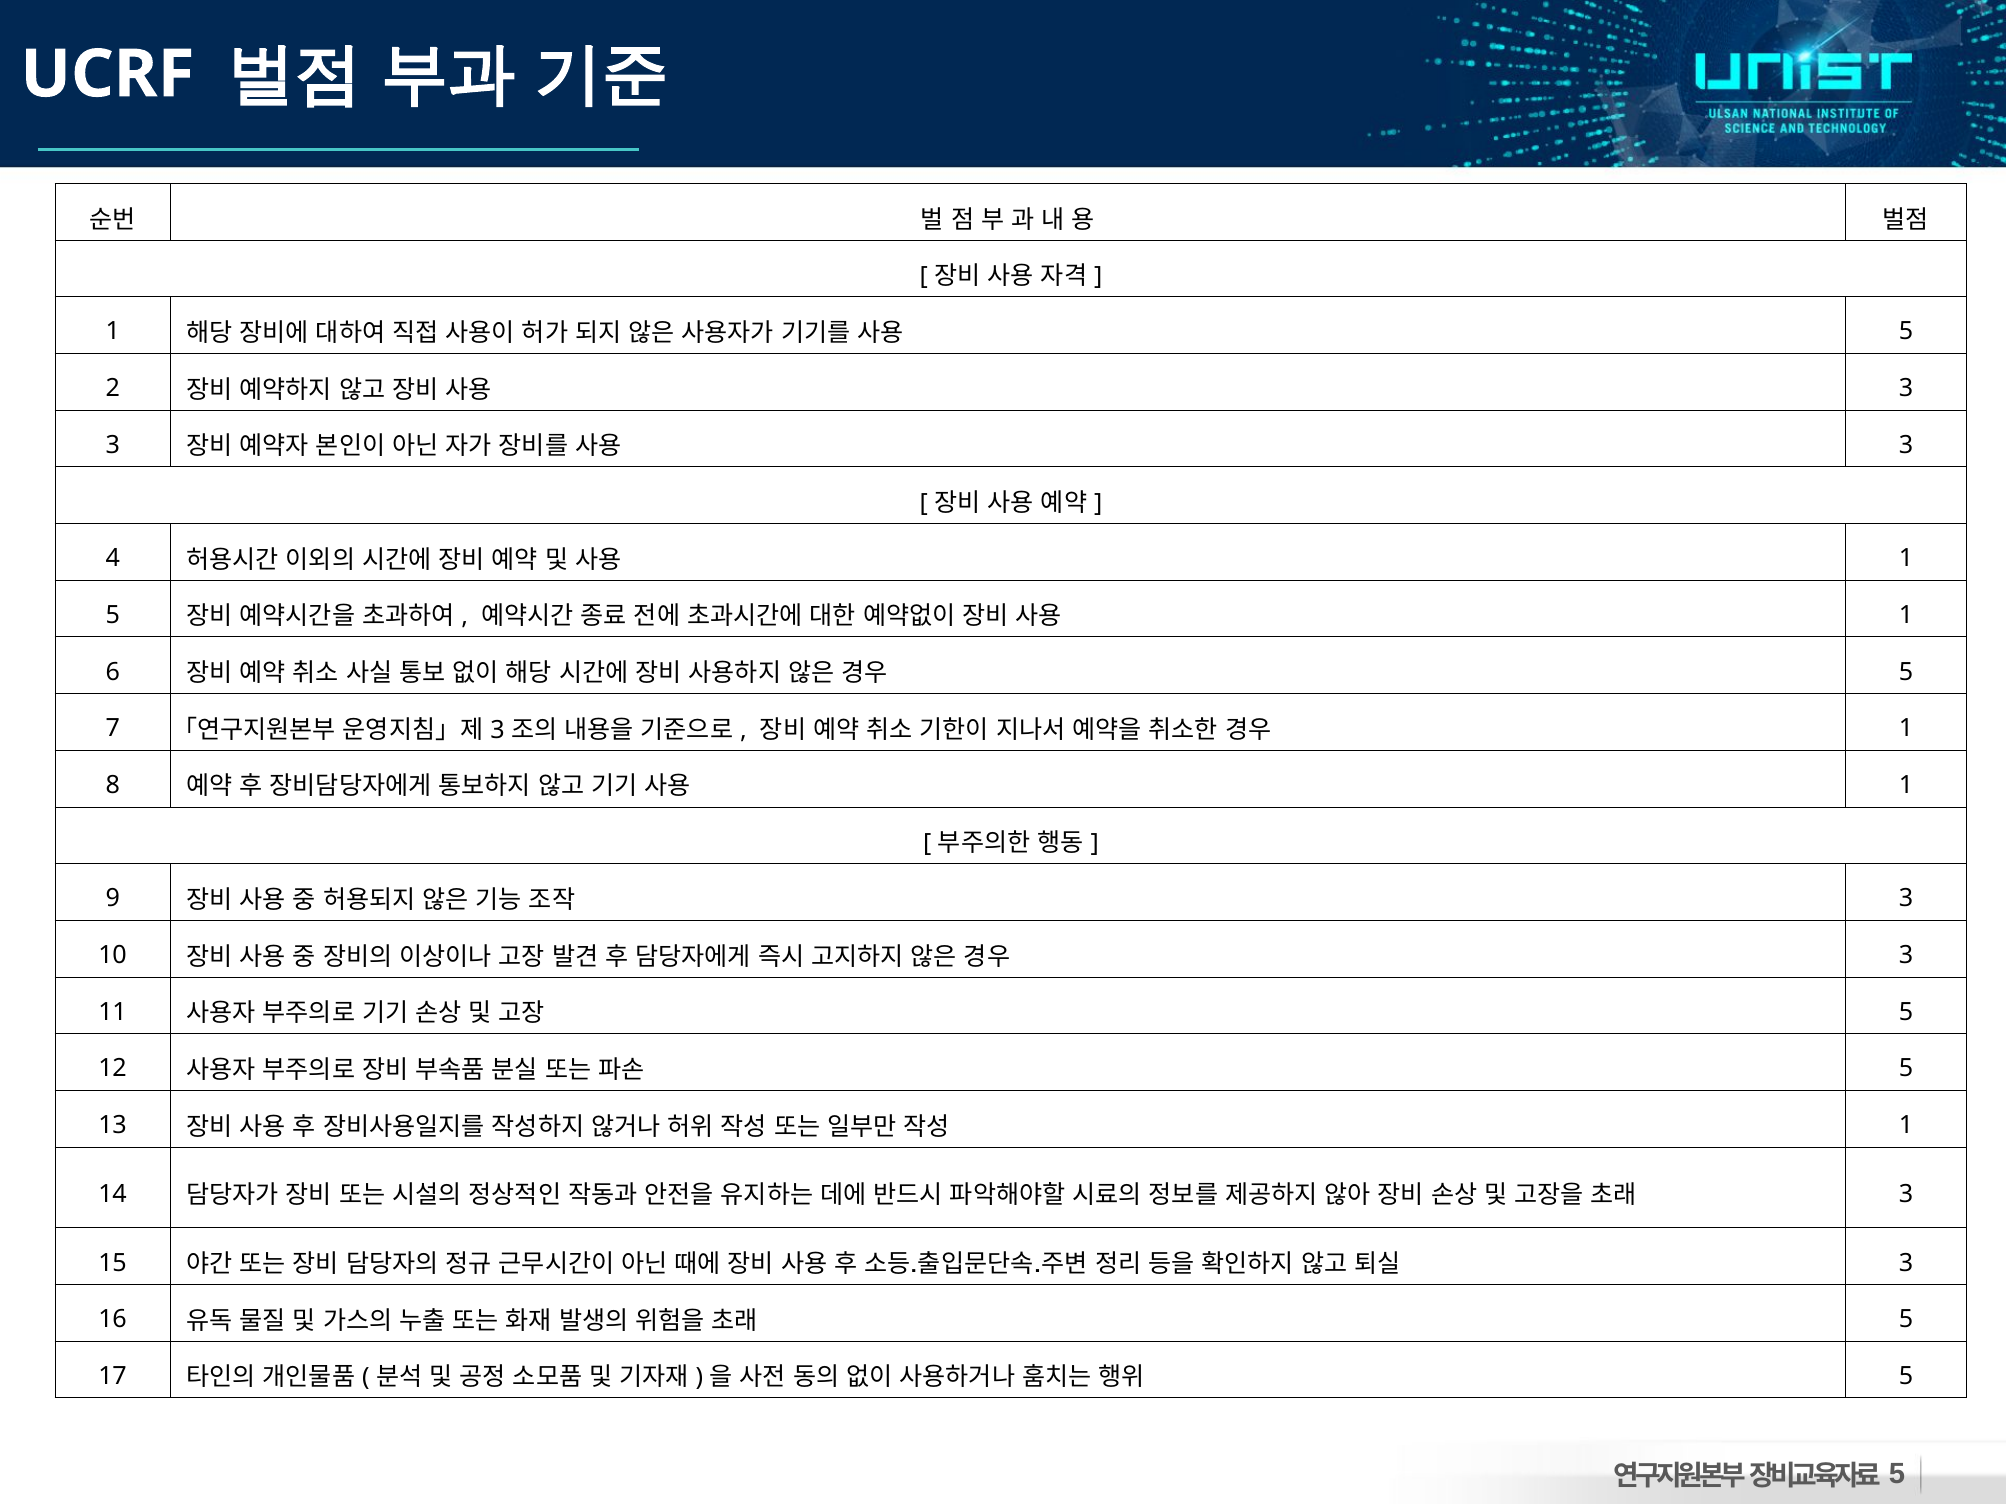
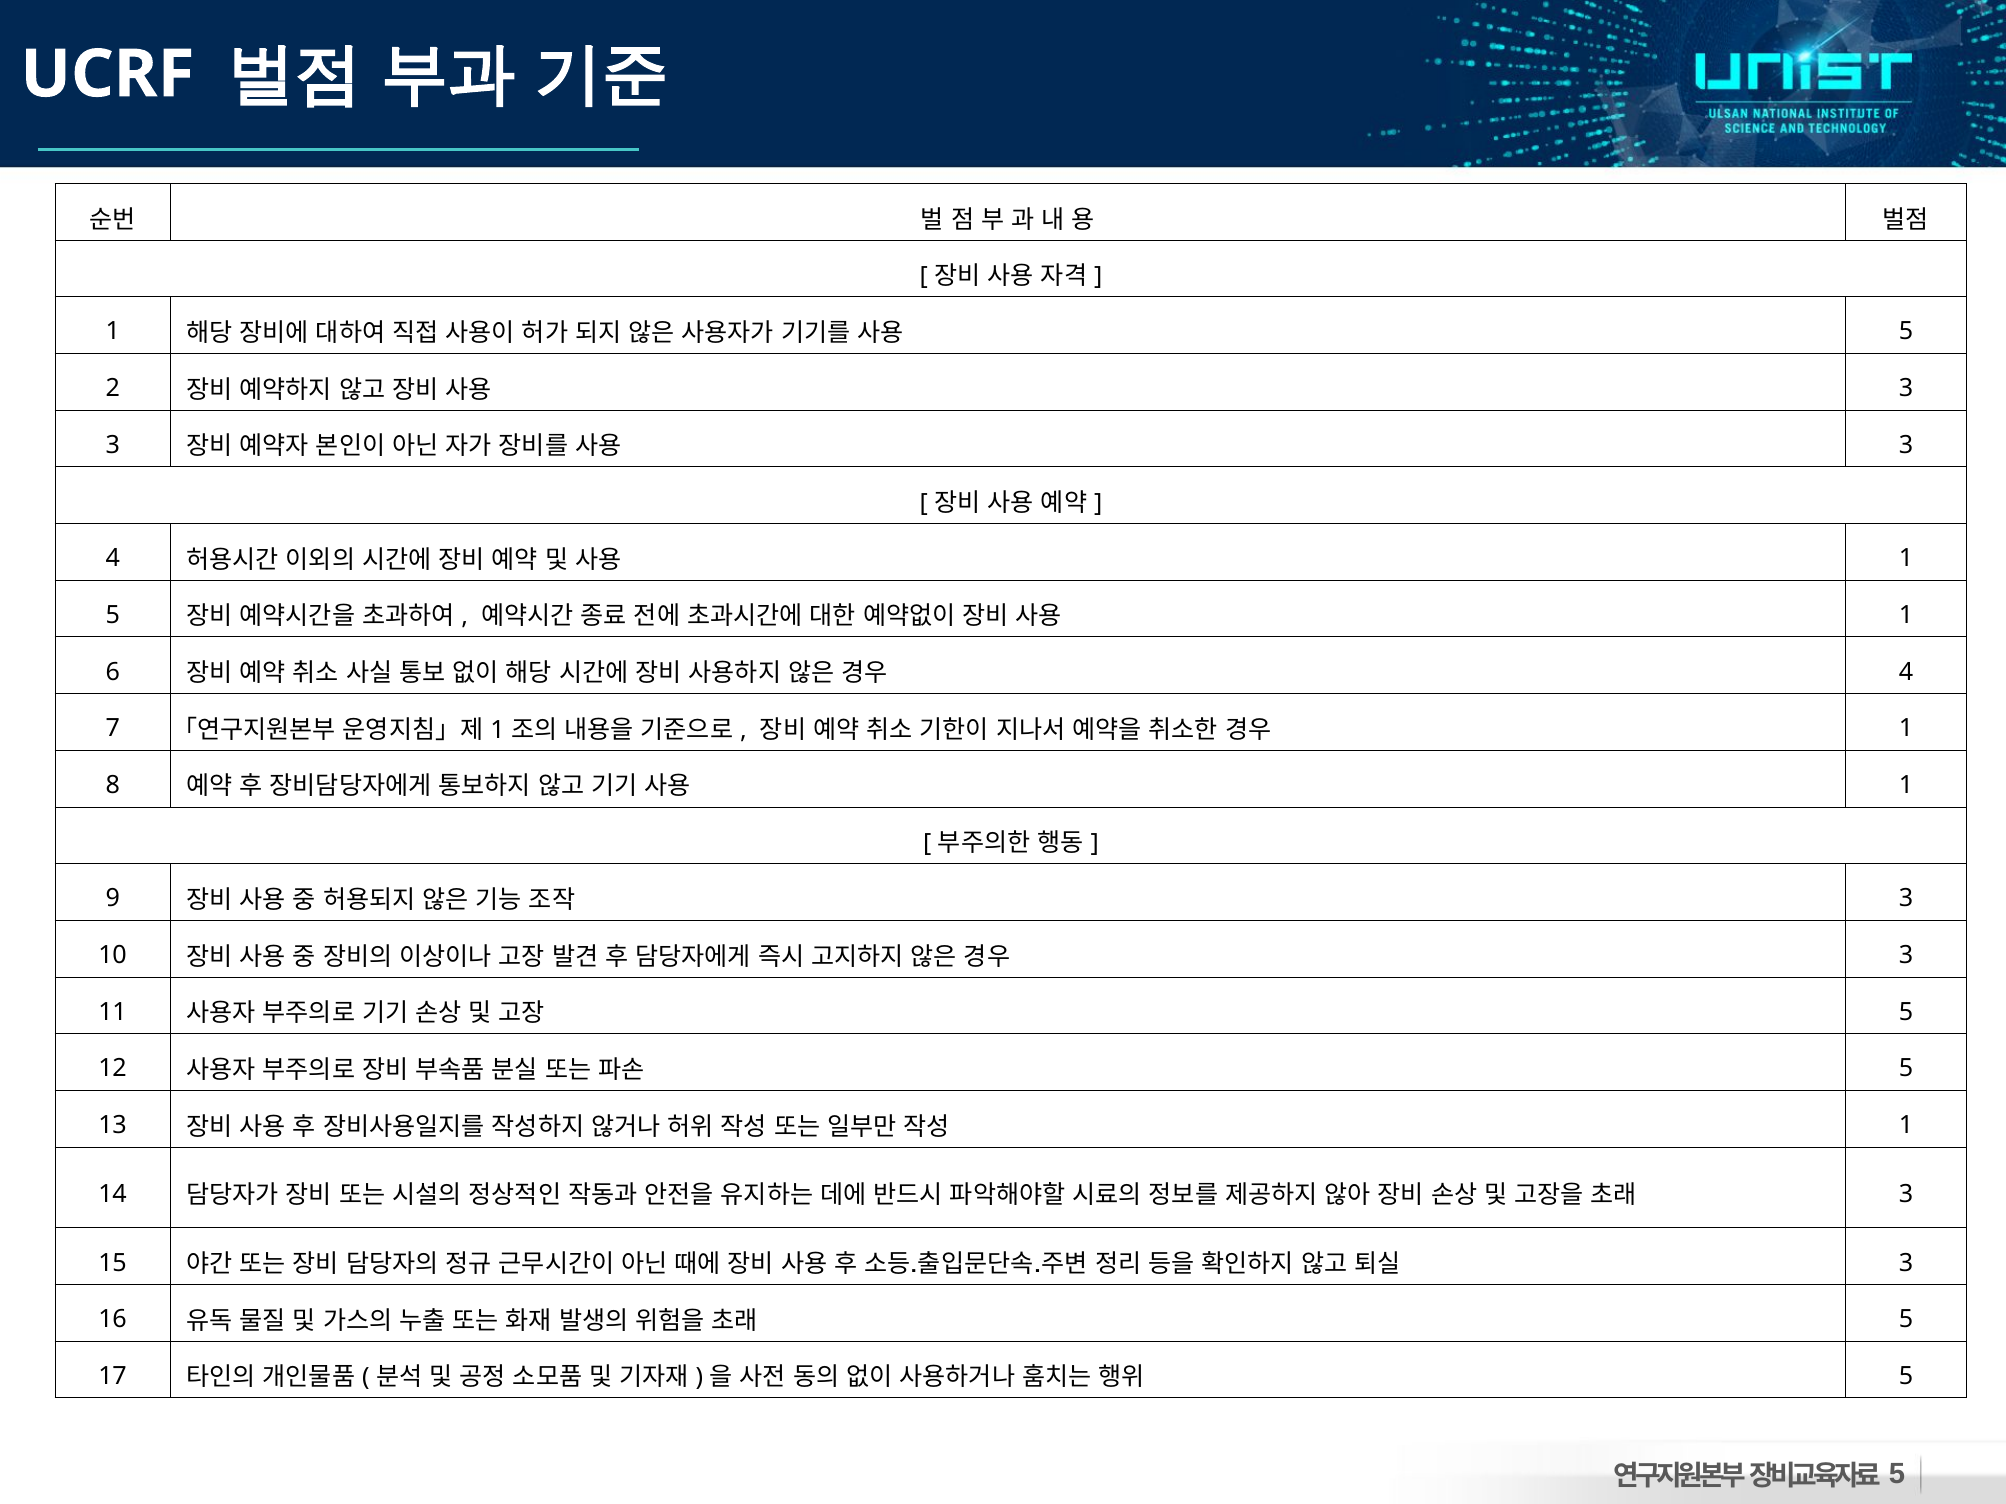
5: 5 -> 4 (1906, 672)
3: 3 -> 1 (497, 730)
